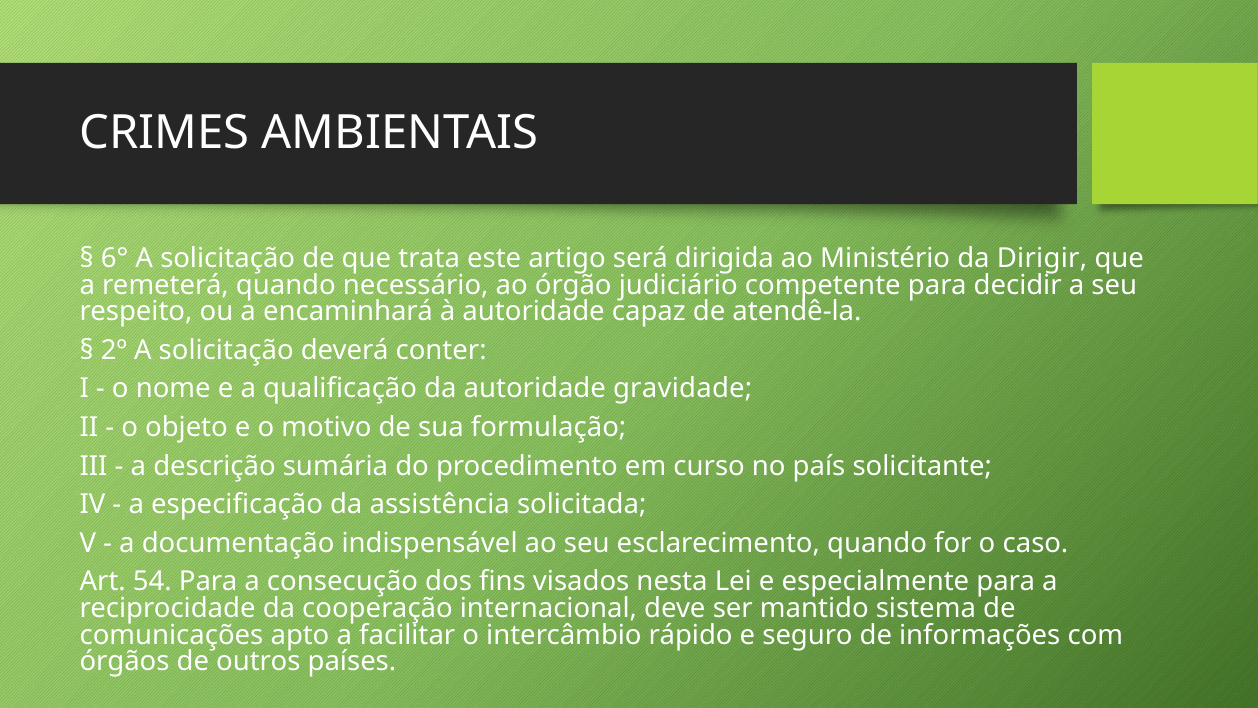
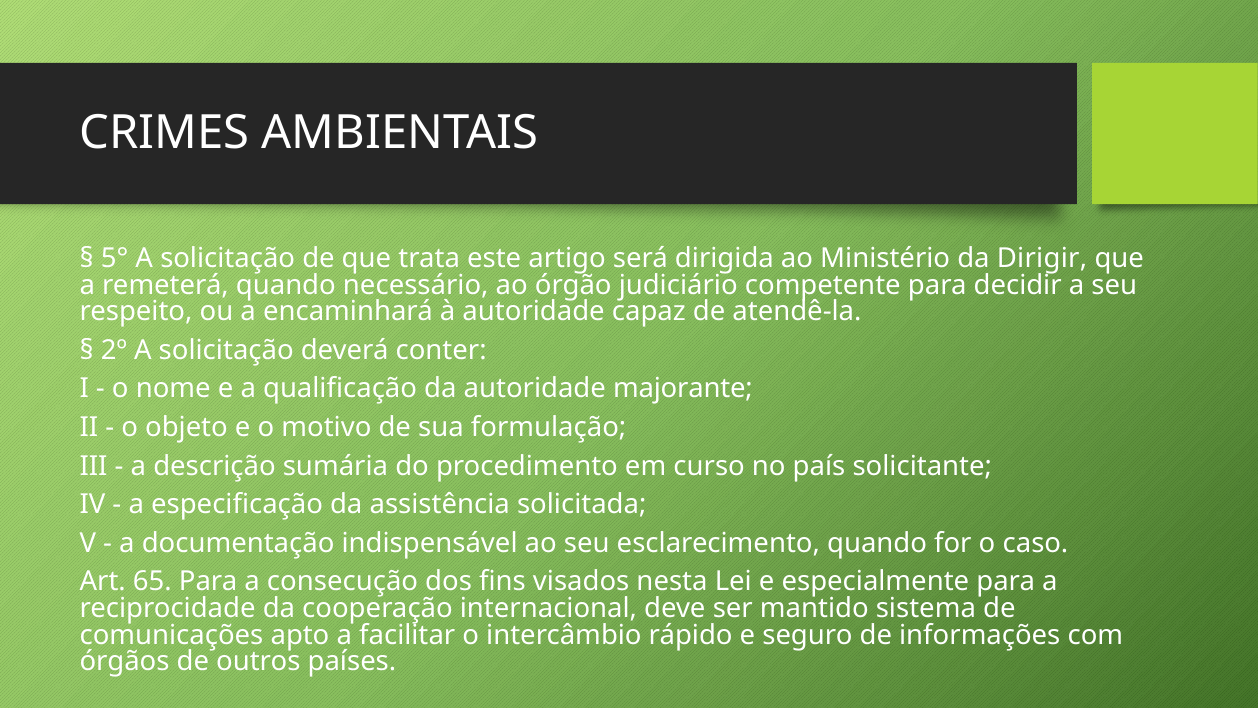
6°: 6° -> 5° (115, 258)
gravidade: gravidade -> majorante (683, 389)
54: 54 -> 65 (152, 581)
